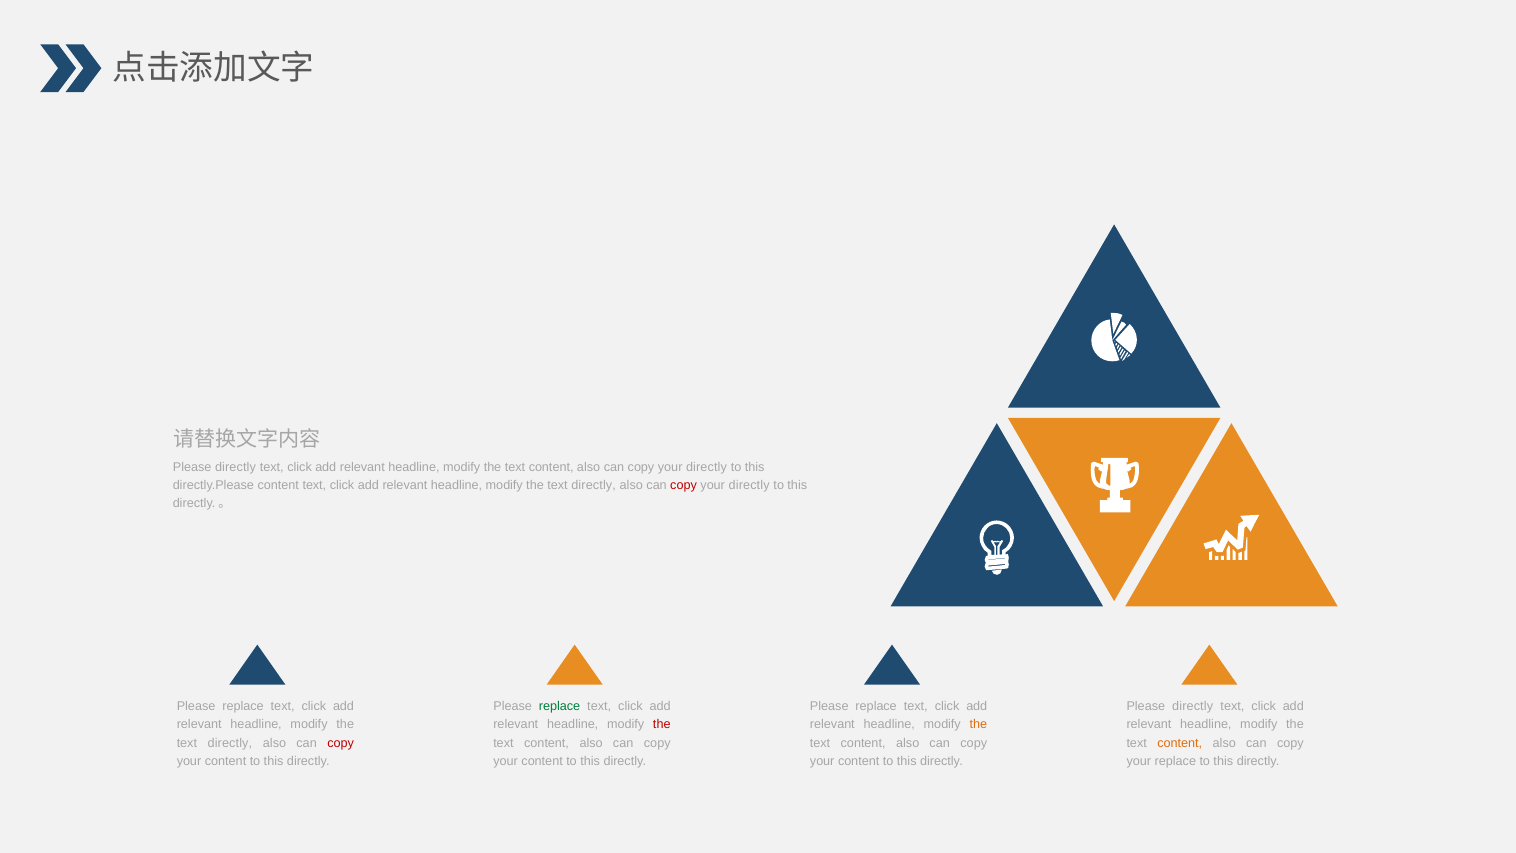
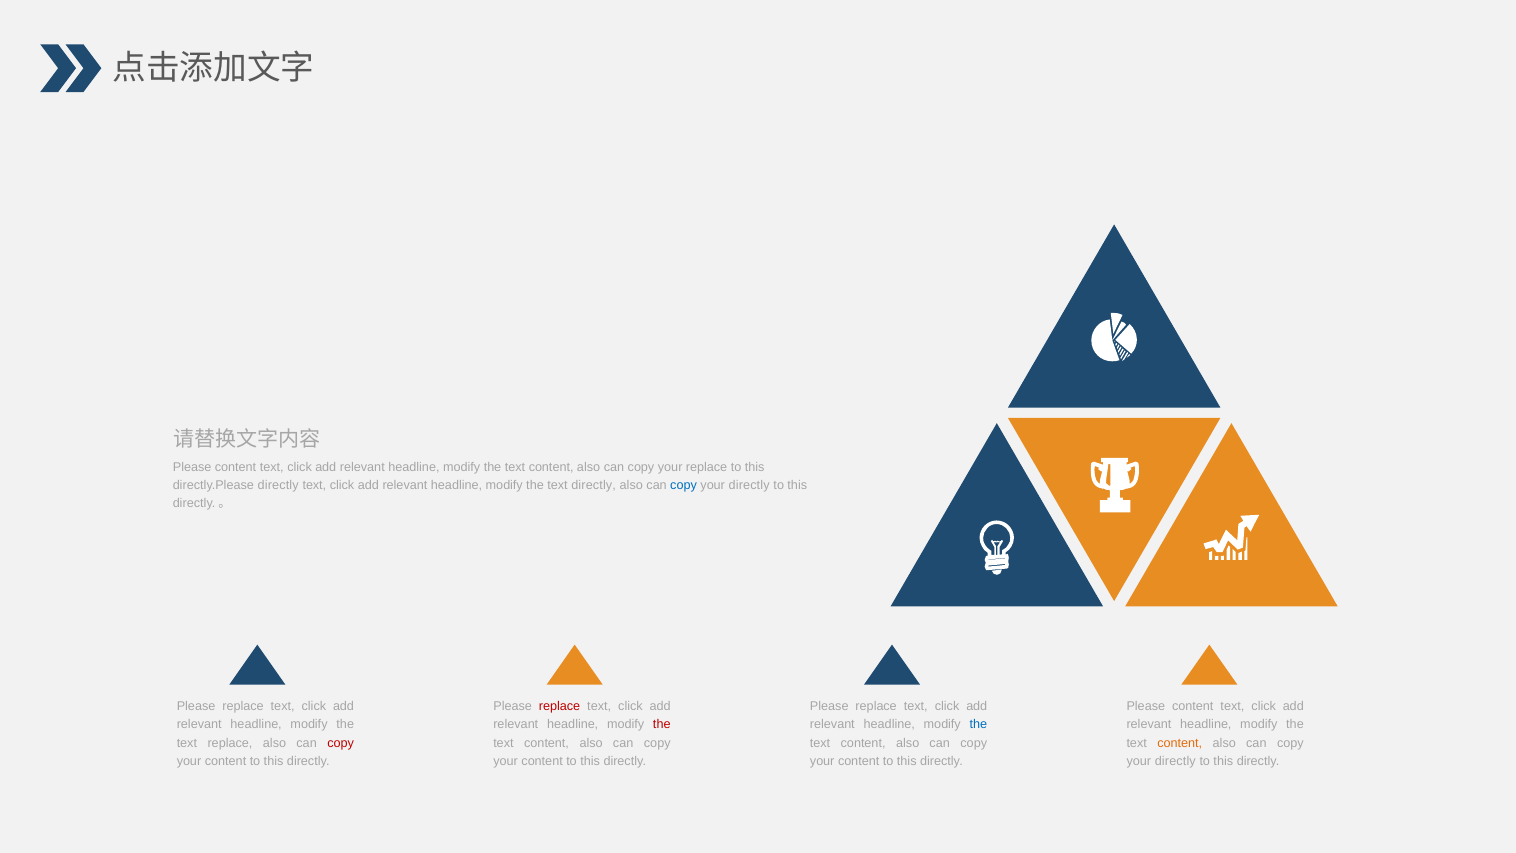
directly: directly -> content (236, 467)
directly: directly -> replace (707, 467)
directly.Please content: content -> directly (278, 485)
copy colour: red -> blue (684, 485)
replace colour: green -> red (560, 706)
directly: directly -> content (1193, 706)
the colour: orange -> blue (978, 725)
directly: directly -> replace (230, 743)
replace: replace -> directly (1175, 761)
